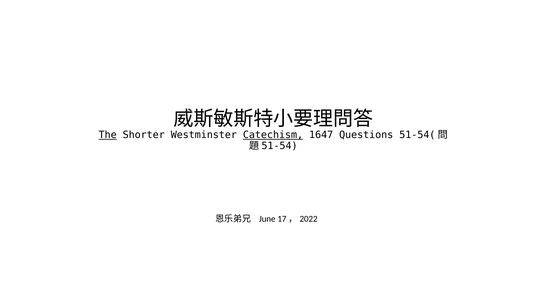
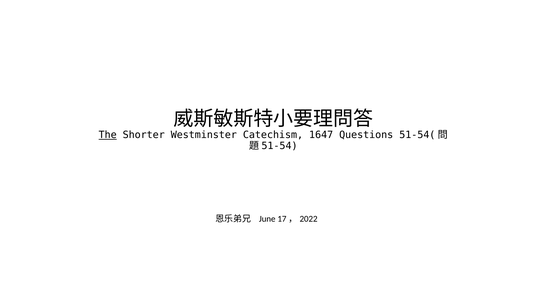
Catechism underline: present -> none (273, 135)
